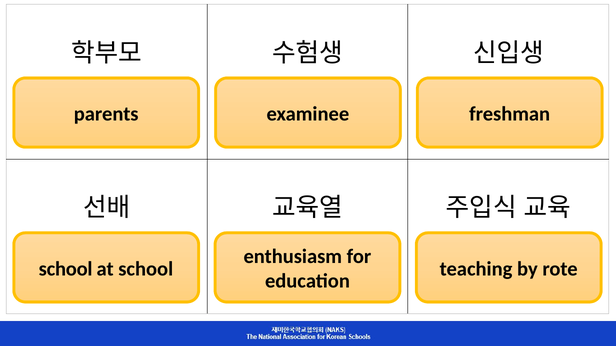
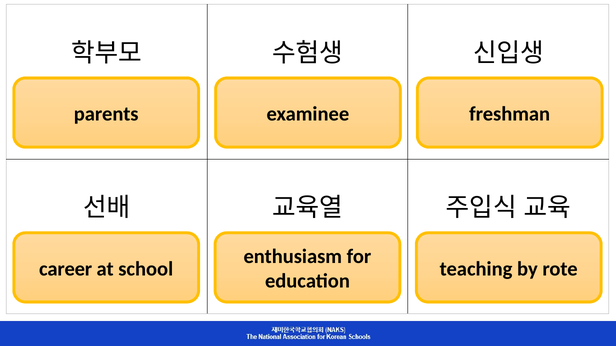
school: school -> career (66, 269)
